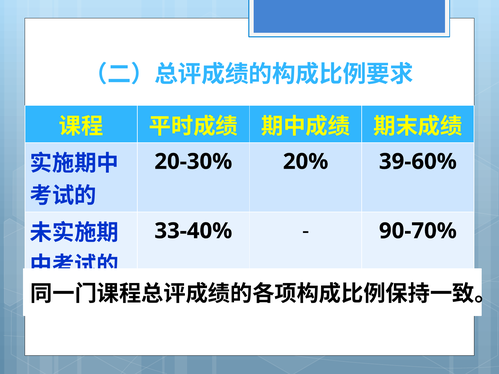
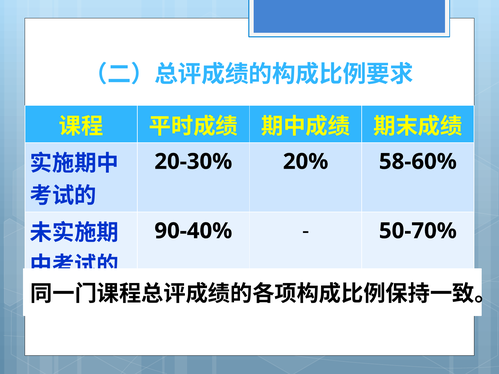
39-60%: 39-60% -> 58-60% (418, 162)
33-40%: 33-40% -> 90-40% (193, 231)
90-70%: 90-70% -> 50-70% (418, 231)
